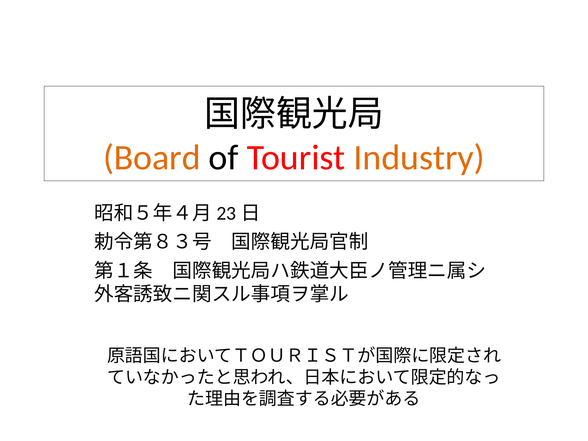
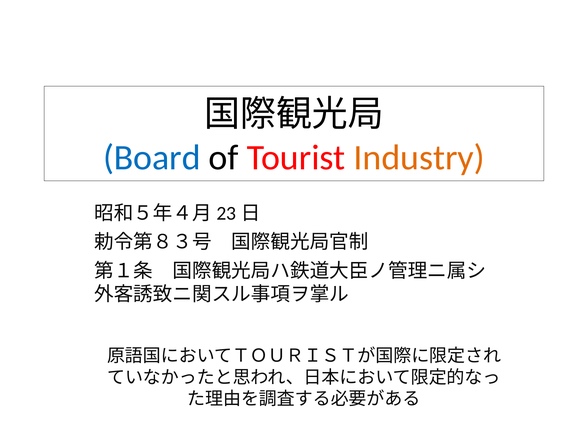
Board colour: orange -> blue (152, 158)
